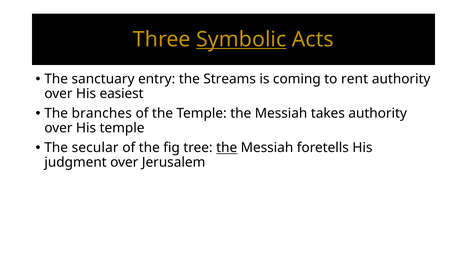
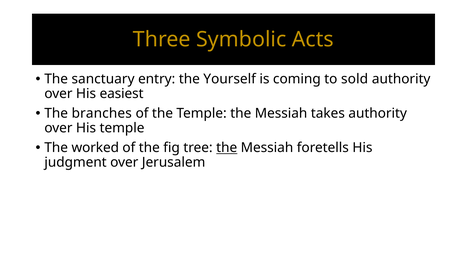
Symbolic underline: present -> none (241, 39)
Streams: Streams -> Yourself (230, 79)
rent: rent -> sold (355, 79)
secular: secular -> worked (95, 148)
